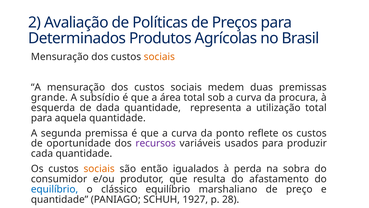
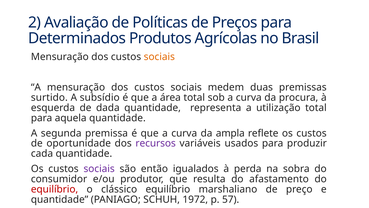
grande: grande -> surtido (49, 97)
ponto: ponto -> ampla (230, 133)
sociais colour: orange -> purple (99, 169)
equilíbrio colour: blue -> red (55, 189)
1927: 1927 -> 1972 (195, 199)
28: 28 -> 57 (231, 199)
